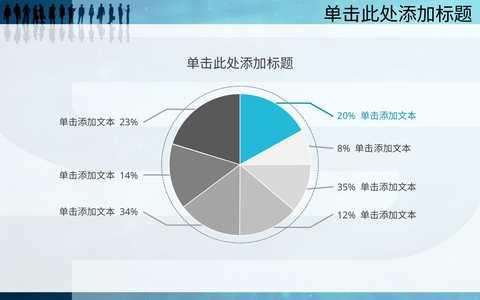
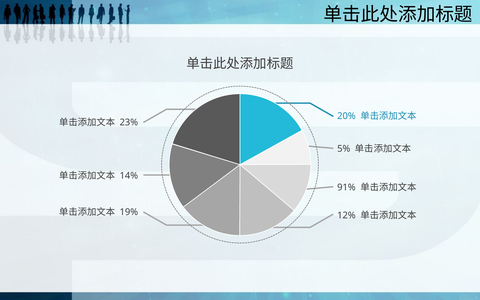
8%: 8% -> 5% (344, 149)
35%: 35% -> 91% (346, 187)
34%: 34% -> 19% (129, 212)
